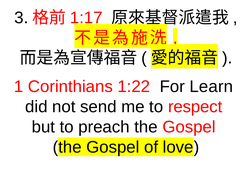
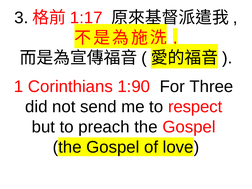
1:22: 1:22 -> 1:90 (134, 87)
Learn: Learn -> Three (211, 87)
